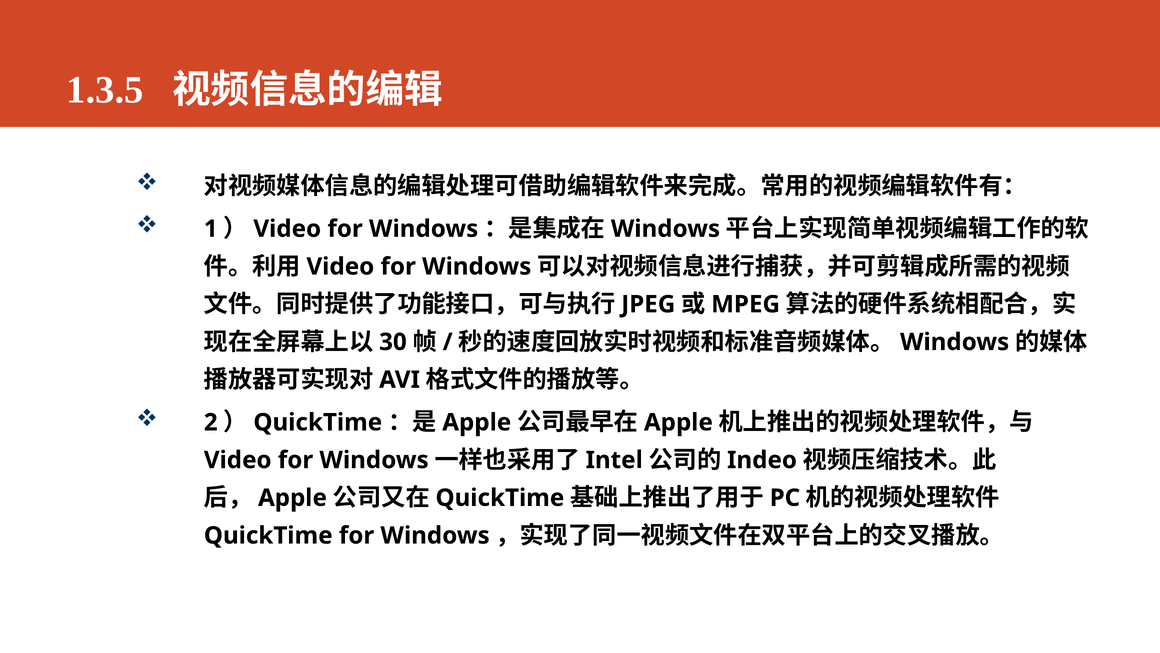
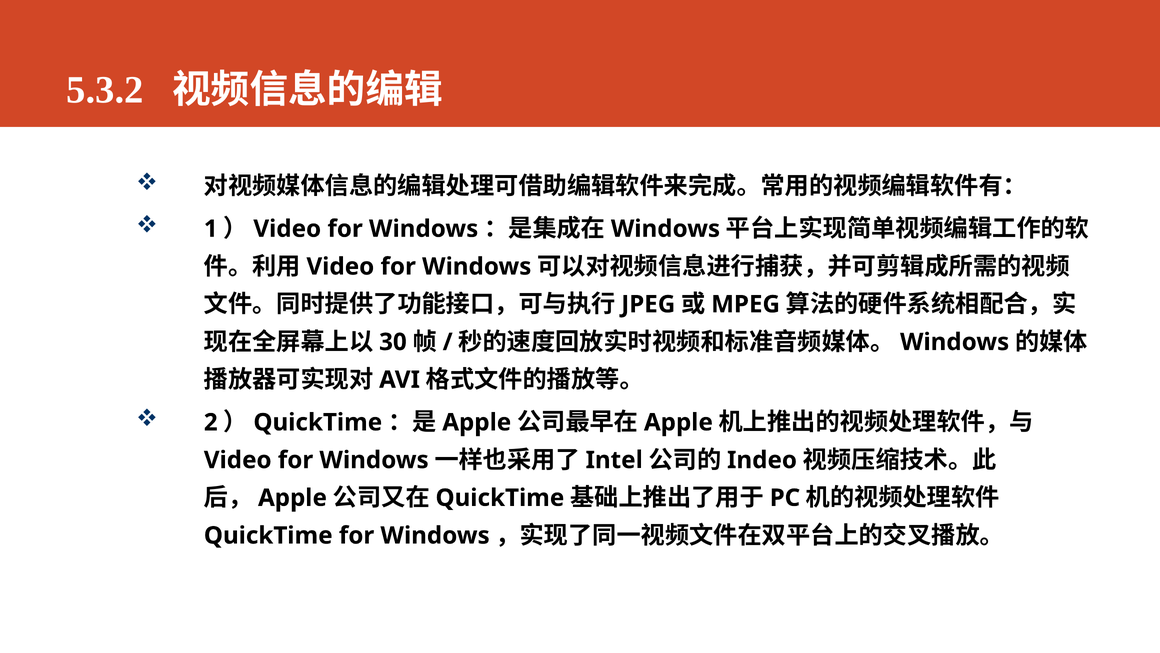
1.3.5: 1.3.5 -> 5.3.2 (105, 90)
